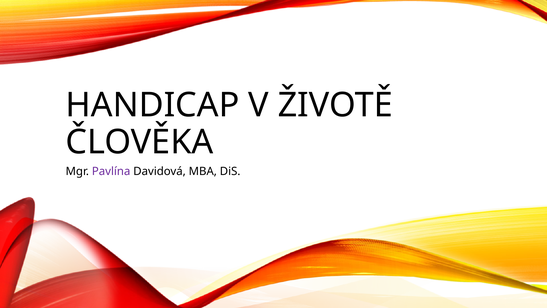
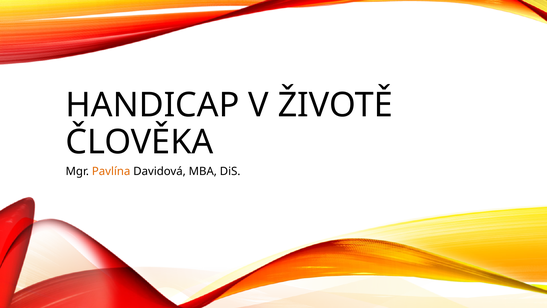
Pavlína colour: purple -> orange (111, 171)
